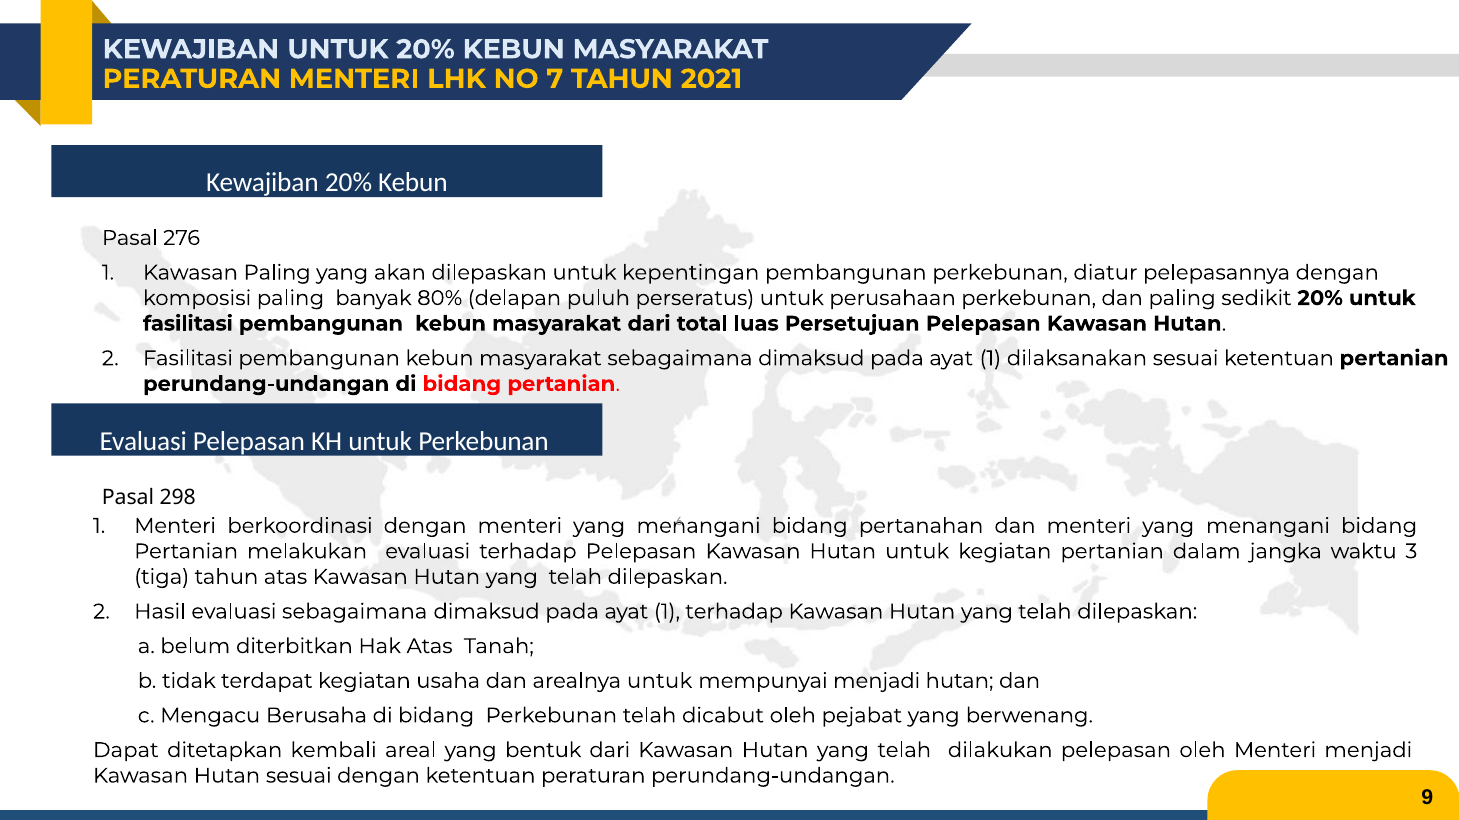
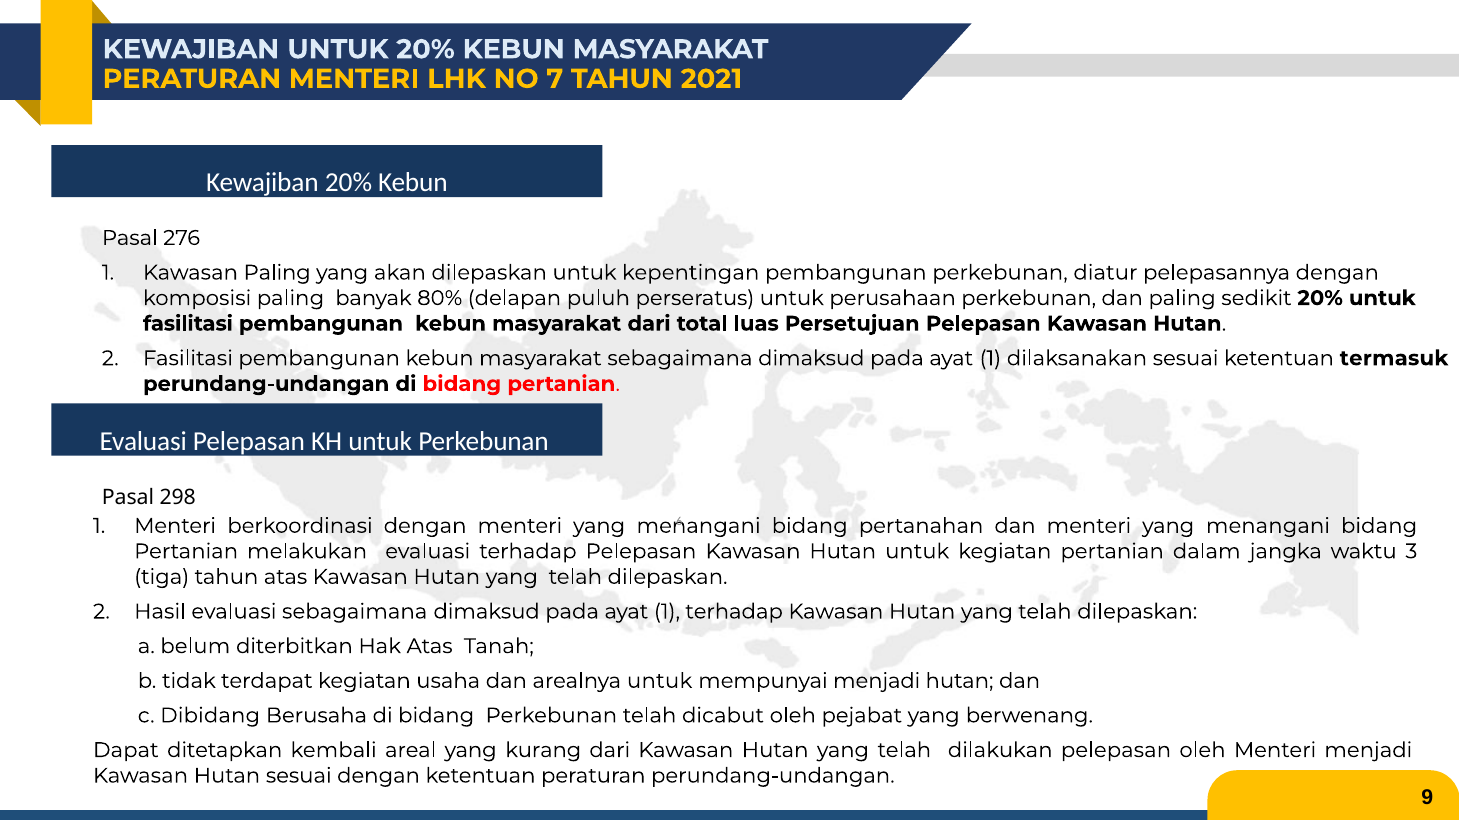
ketentuan pertanian: pertanian -> termasuk (1394, 359)
Mengacu: Mengacu -> Dibidang (210, 716)
bentuk: bentuk -> kurang (543, 751)
